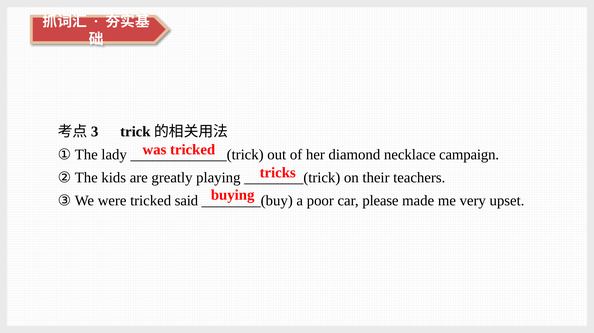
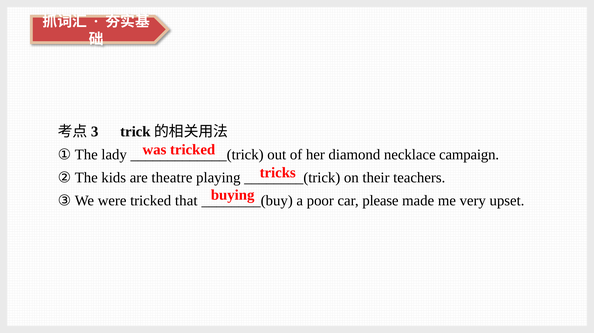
greatly: greatly -> theatre (172, 178)
said: said -> that (186, 201)
